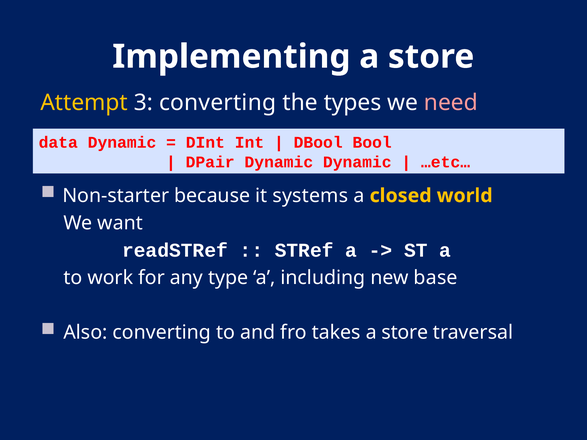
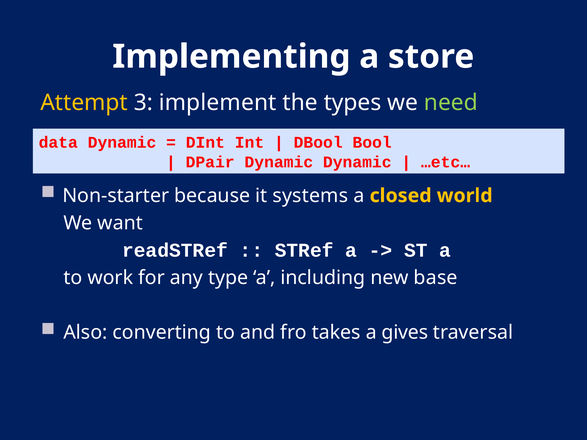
3 converting: converting -> implement (218, 103)
need colour: pink -> light green (451, 103)
takes a store: store -> gives (405, 333)
